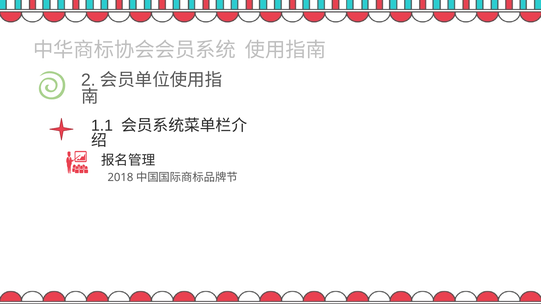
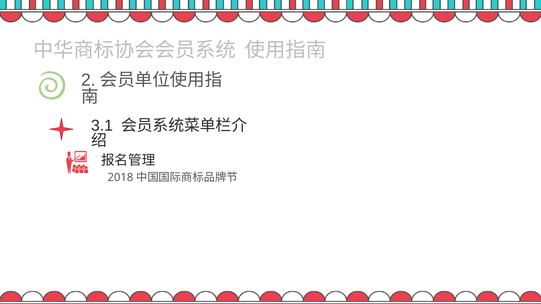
1.1: 1.1 -> 3.1 (102, 126)
